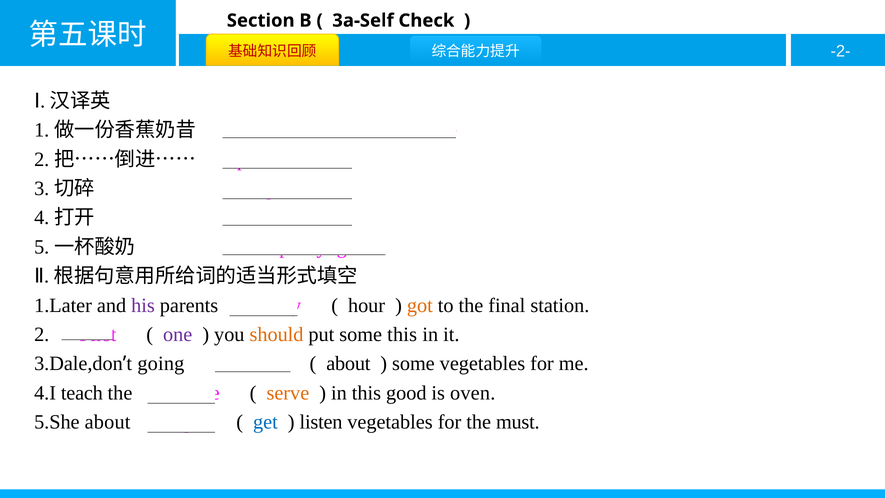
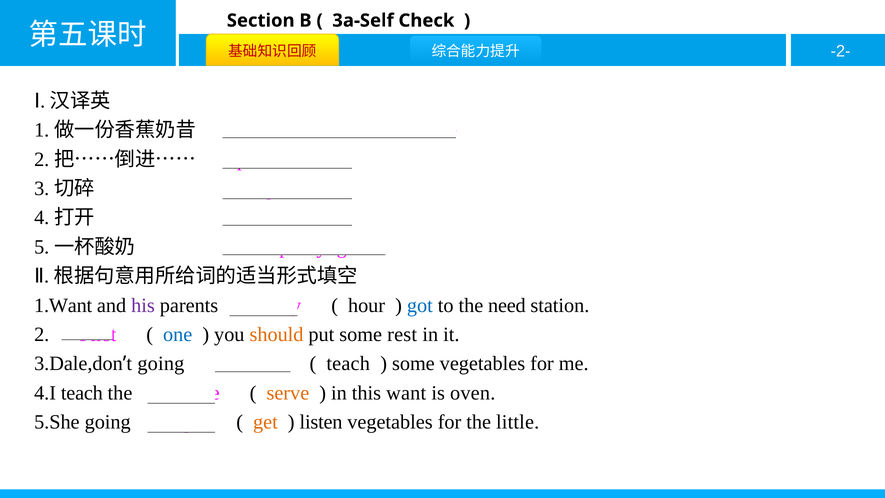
1.Later: 1.Later -> 1.Want (63, 305)
got colour: orange -> blue (420, 305)
final: final -> need (507, 305)
one colour: purple -> blue (178, 334)
some this: this -> rest (402, 334)
about: about -> teach (348, 364)
good: good -> want (406, 393)
5.She about: about -> going (108, 422)
get colour: blue -> orange (265, 422)
must: must -> little (518, 422)
